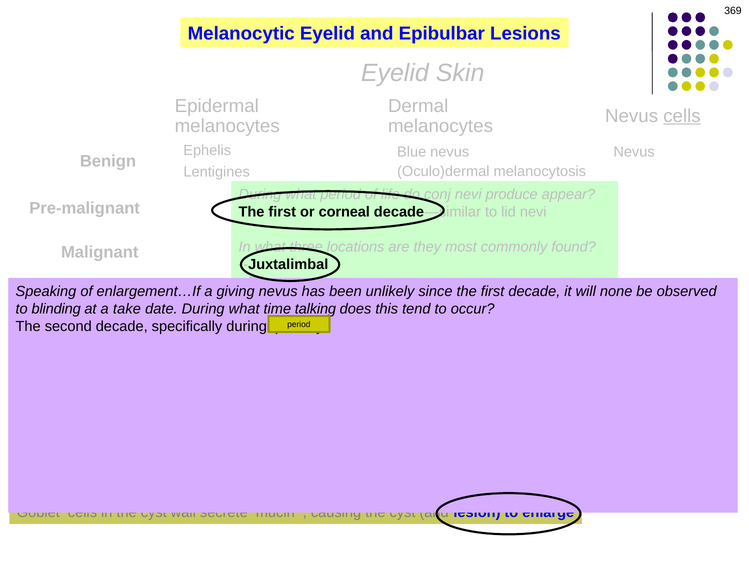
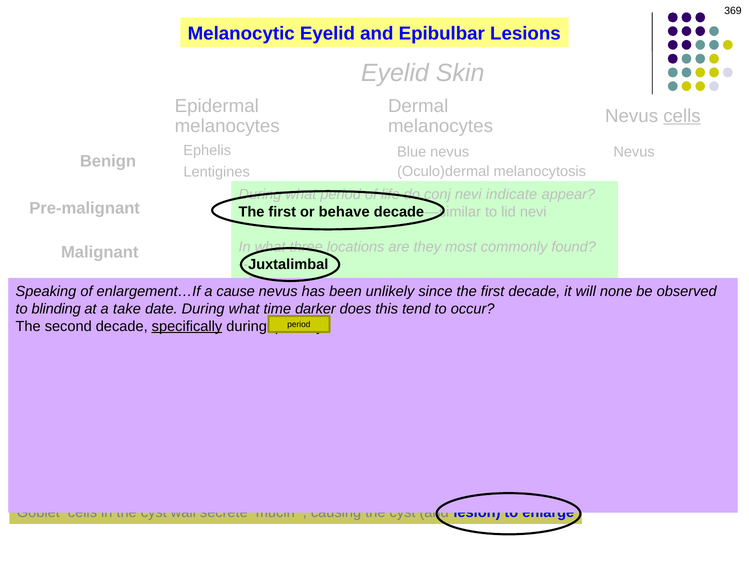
produce: produce -> indicate (512, 194)
corneal: corneal -> behave (344, 212)
a giving: giving -> cause (236, 291)
talking: talking -> darker (315, 309)
specifically underline: none -> present (187, 326)
